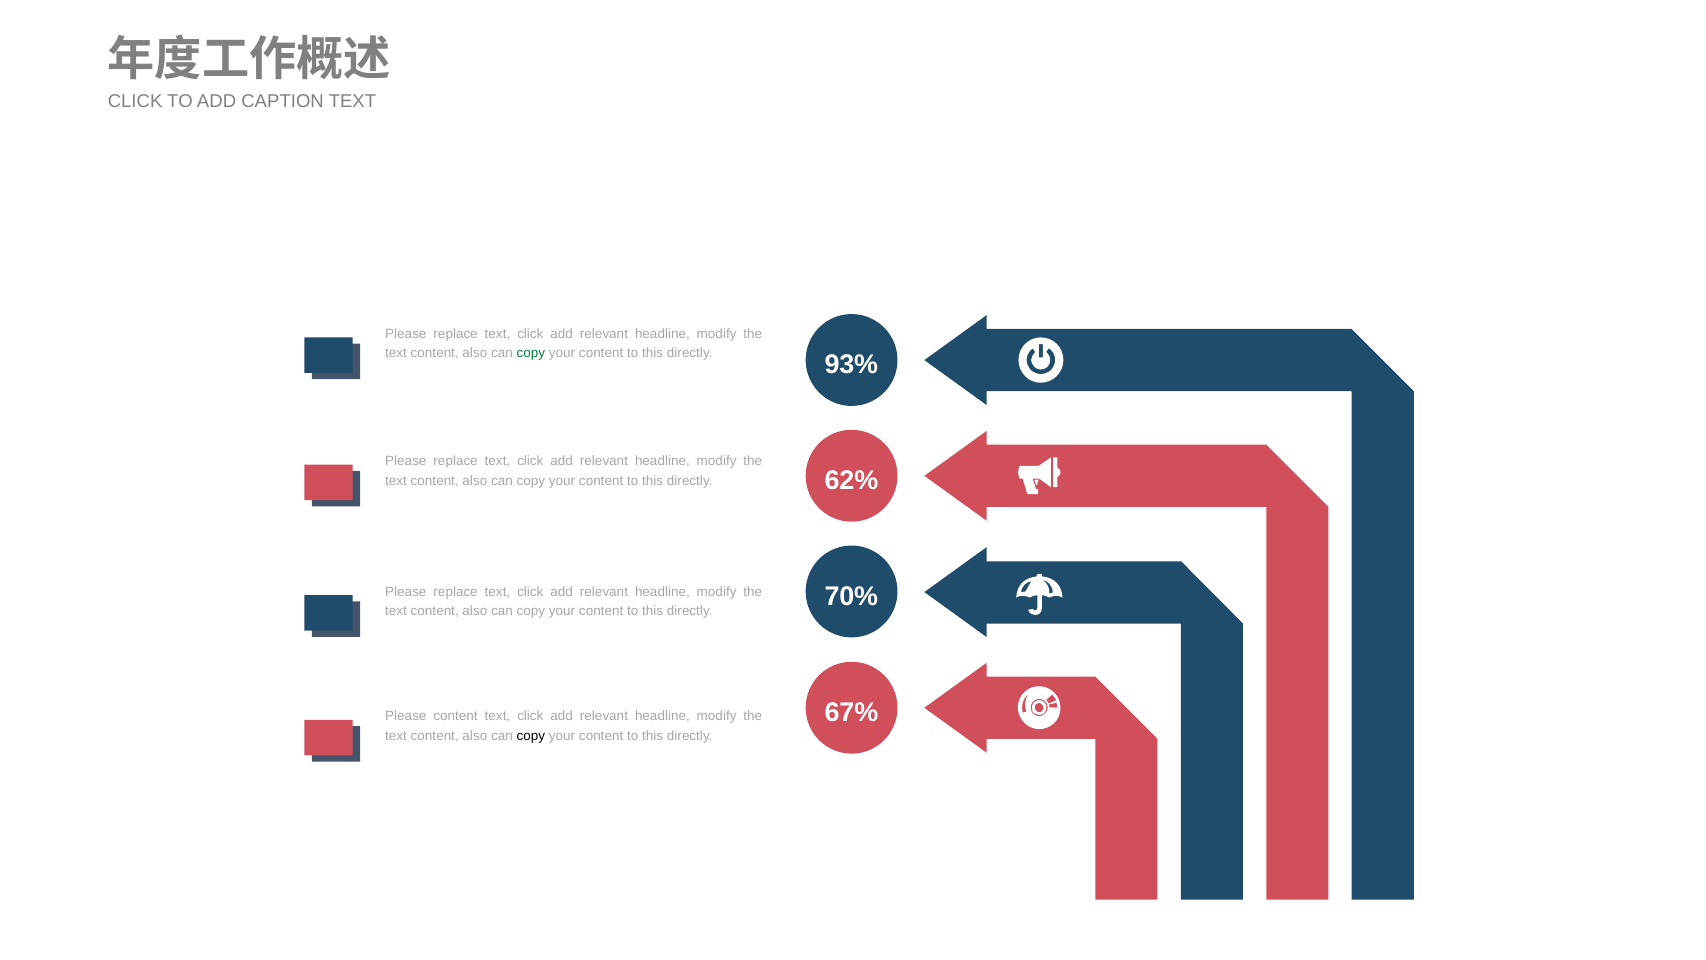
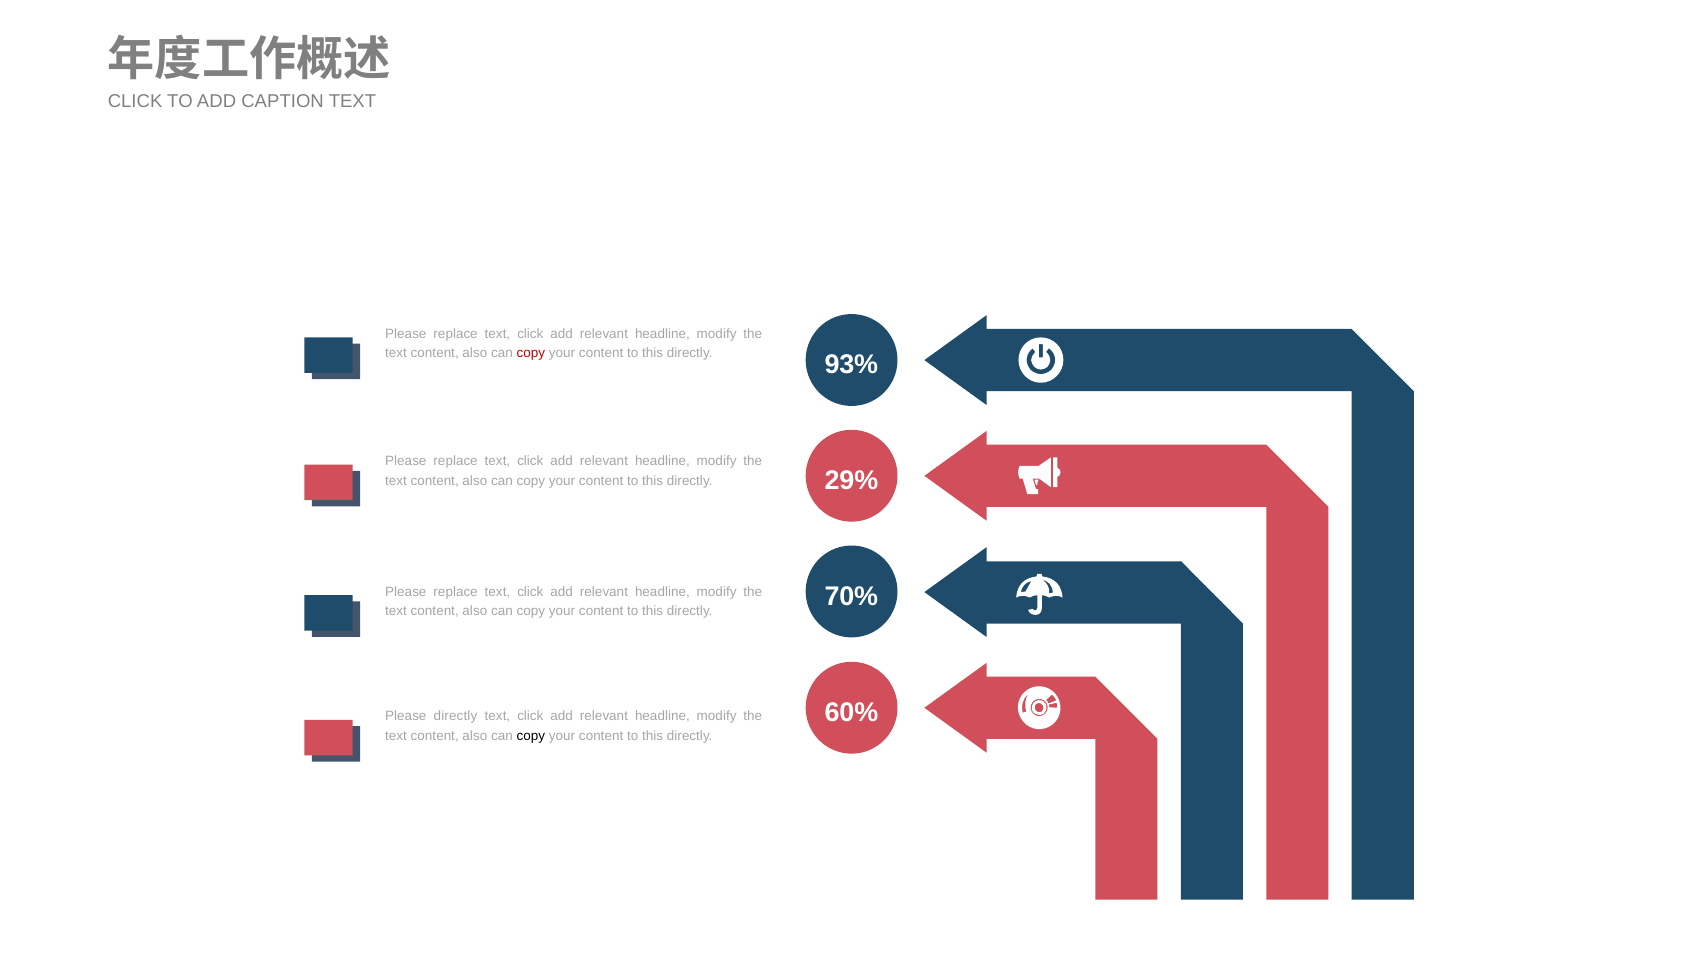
copy colour: green -> red (531, 353)
62%: 62% -> 29% (851, 480)
67%: 67% -> 60% (851, 712)
Please content: content -> directly (456, 716)
